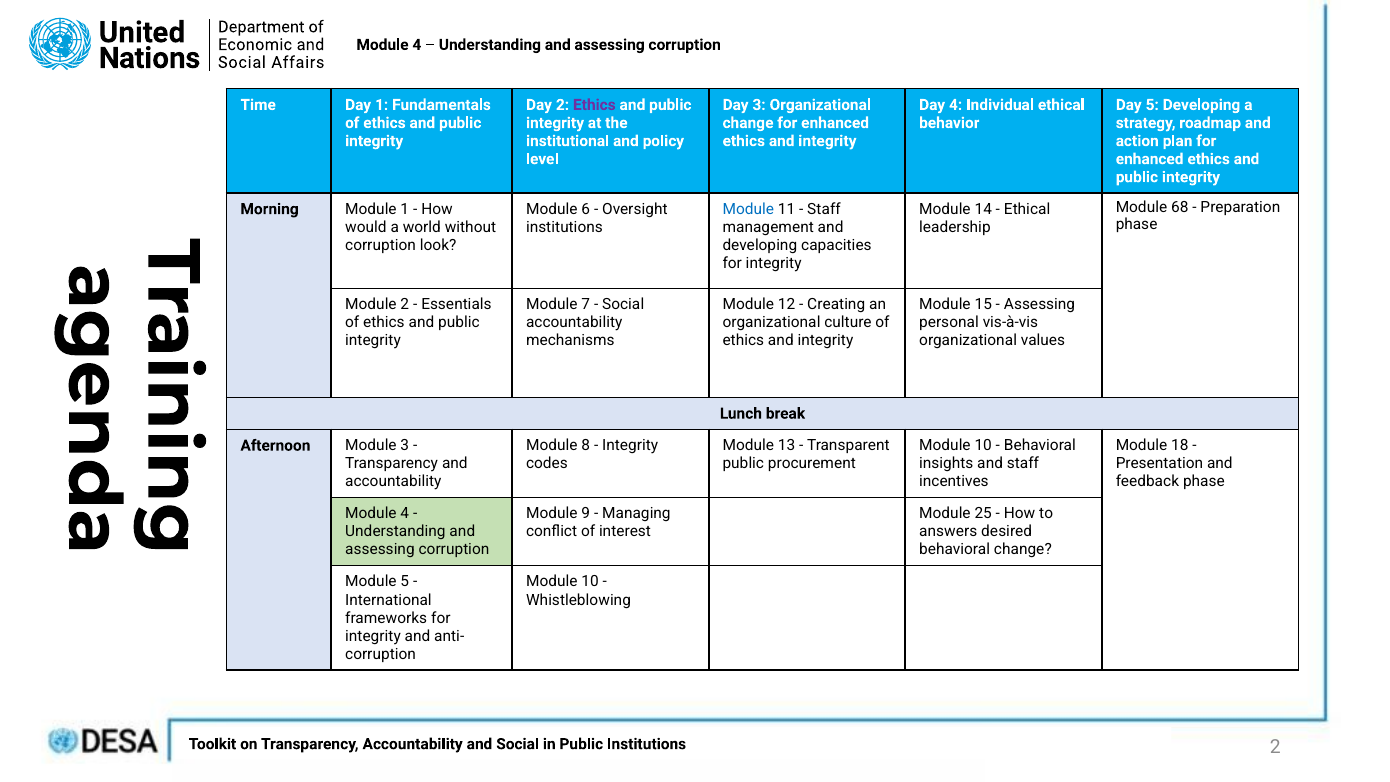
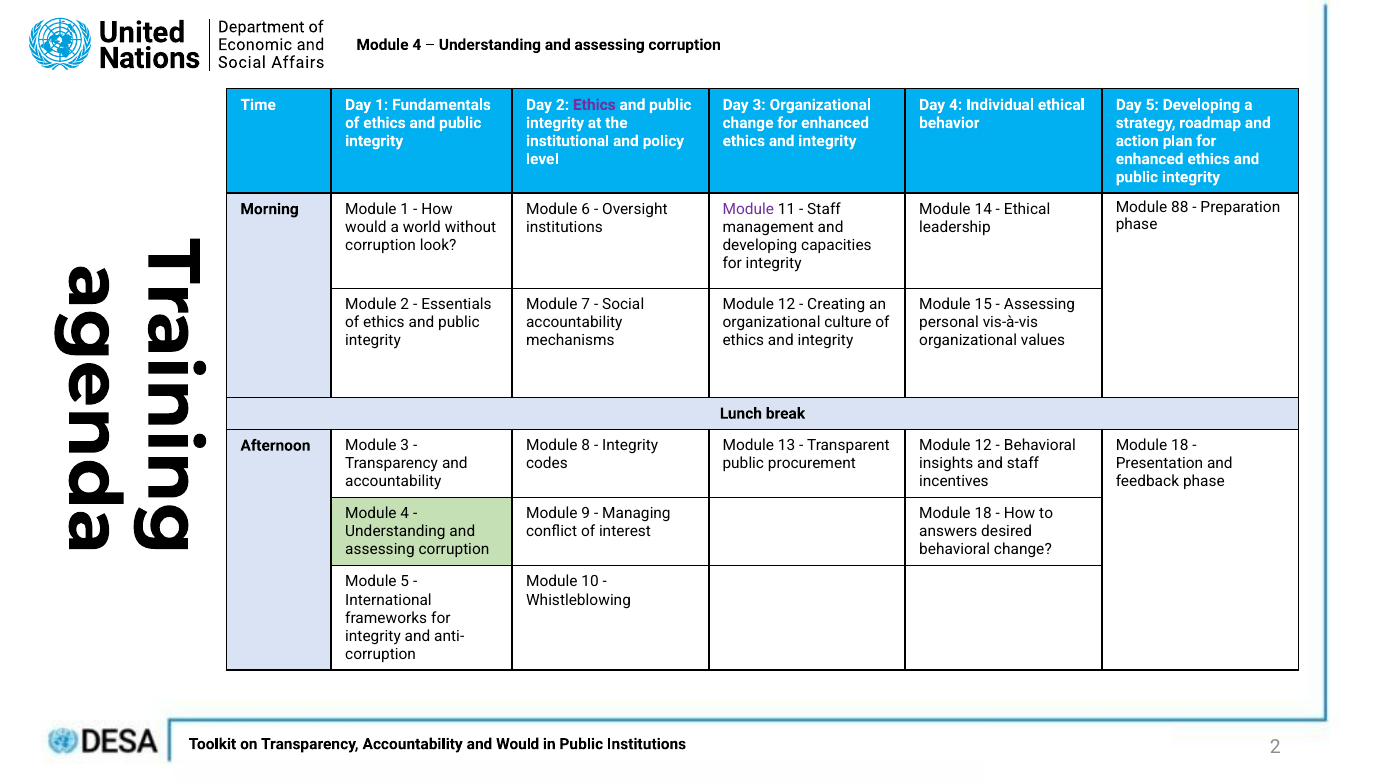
68: 68 -> 88 (1180, 208)
Module colour: blue -> purple (748, 209)
10: 10 -> 12 (983, 446)
25: 25 -> 18 (983, 514)
and Social: Social -> Would (518, 744)
